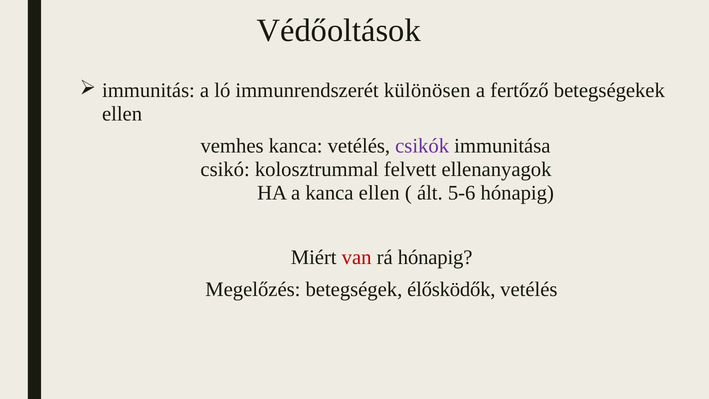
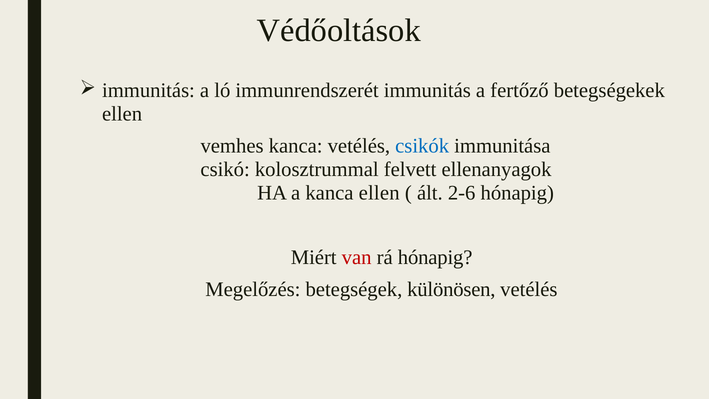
immunrendszerét különösen: különösen -> immunitás (427, 90)
csikók colour: purple -> blue (422, 146)
5-6: 5-6 -> 2-6 (462, 193)
élősködők: élősködők -> különösen (451, 289)
